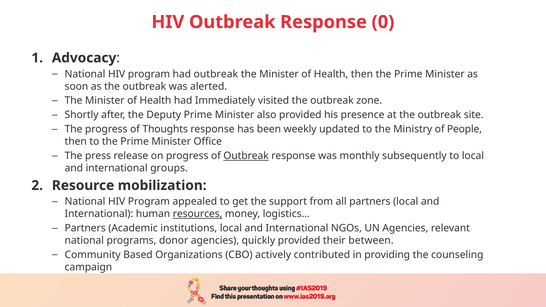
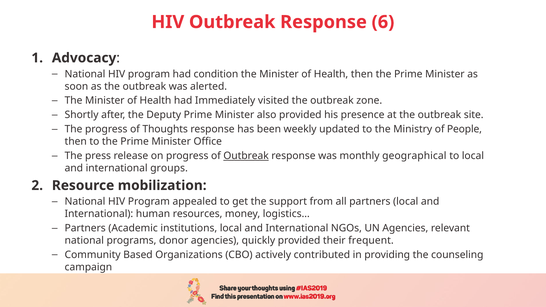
0: 0 -> 6 (383, 22)
had outbreak: outbreak -> condition (216, 74)
subsequently: subsequently -> geographical (414, 156)
resources underline: present -> none (198, 214)
between: between -> frequent (371, 241)
